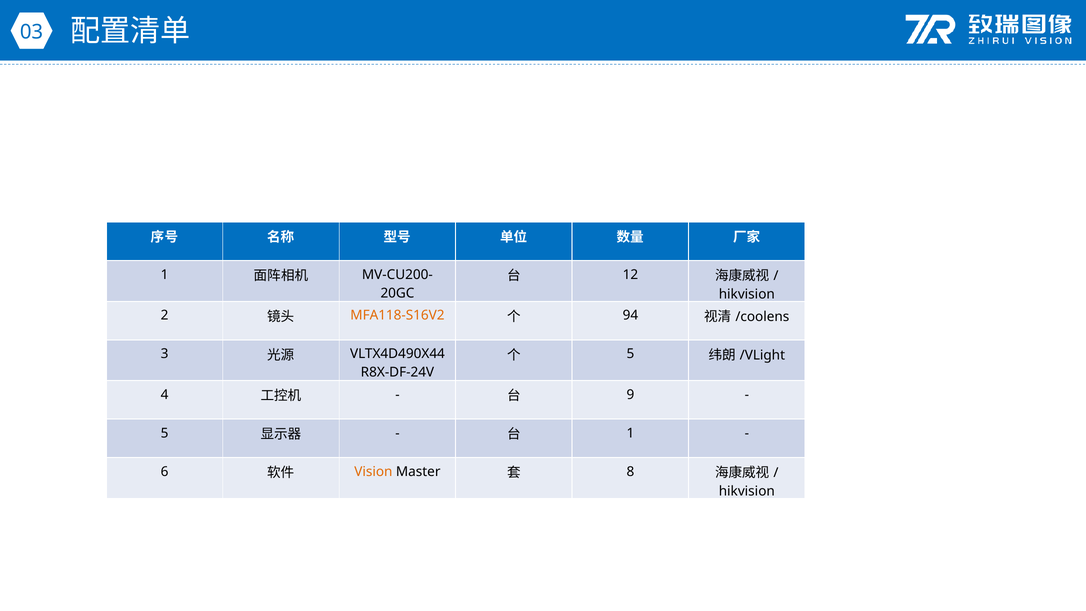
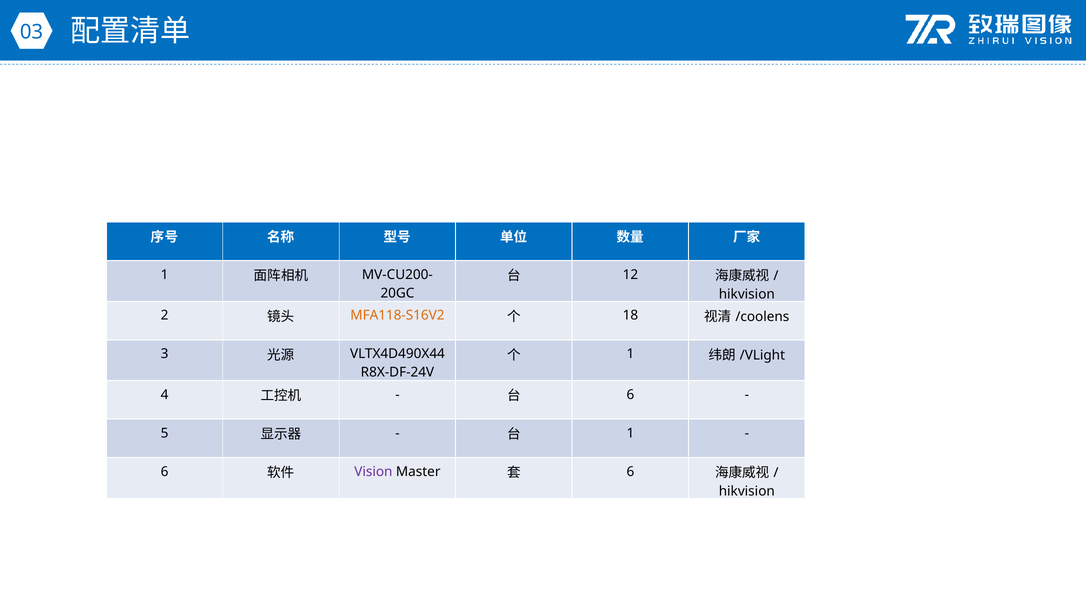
94: 94 -> 18 (630, 315)
5: 5 -> 1 (630, 354)
9: 9 -> 6 (630, 395)
Vision colour: orange -> purple (373, 472)
8: 8 -> 6 (630, 472)
